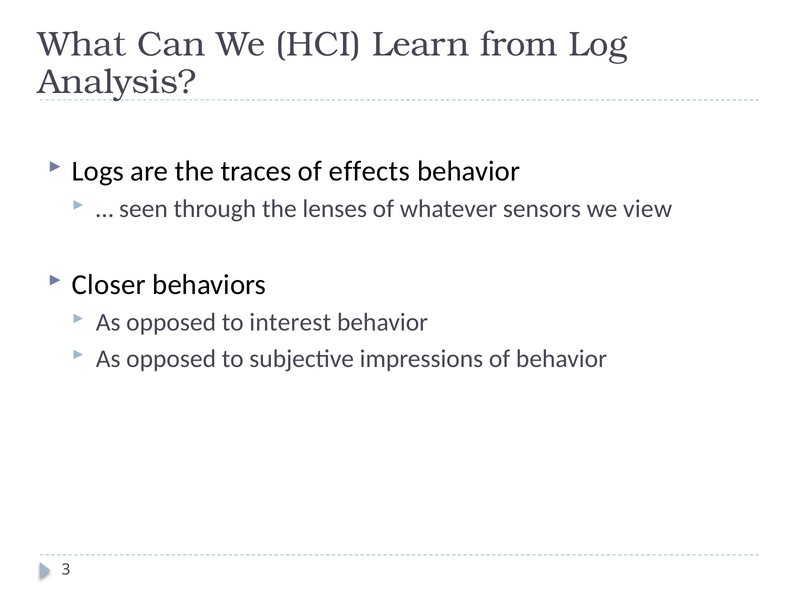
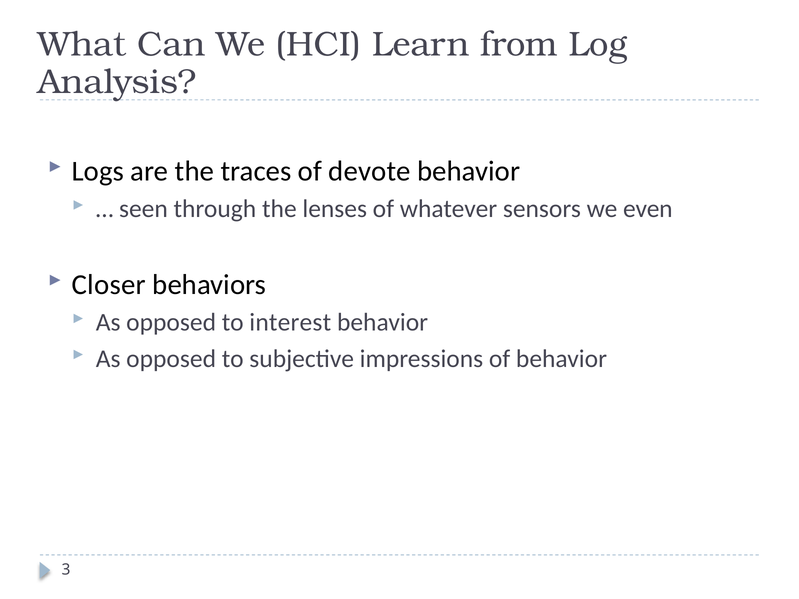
effects: effects -> devote (370, 171)
view: view -> even (648, 209)
